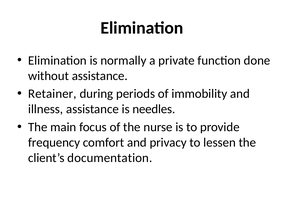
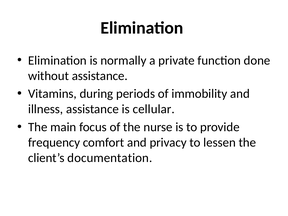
Retainer: Retainer -> Vitamins (52, 94)
needles: needles -> cellular (154, 109)
